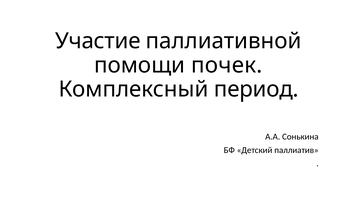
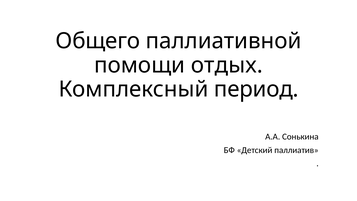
Участие: Участие -> Общего (98, 41)
почек: почек -> отдых (227, 65)
